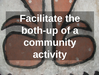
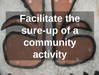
both-up: both-up -> sure-up (40, 30)
